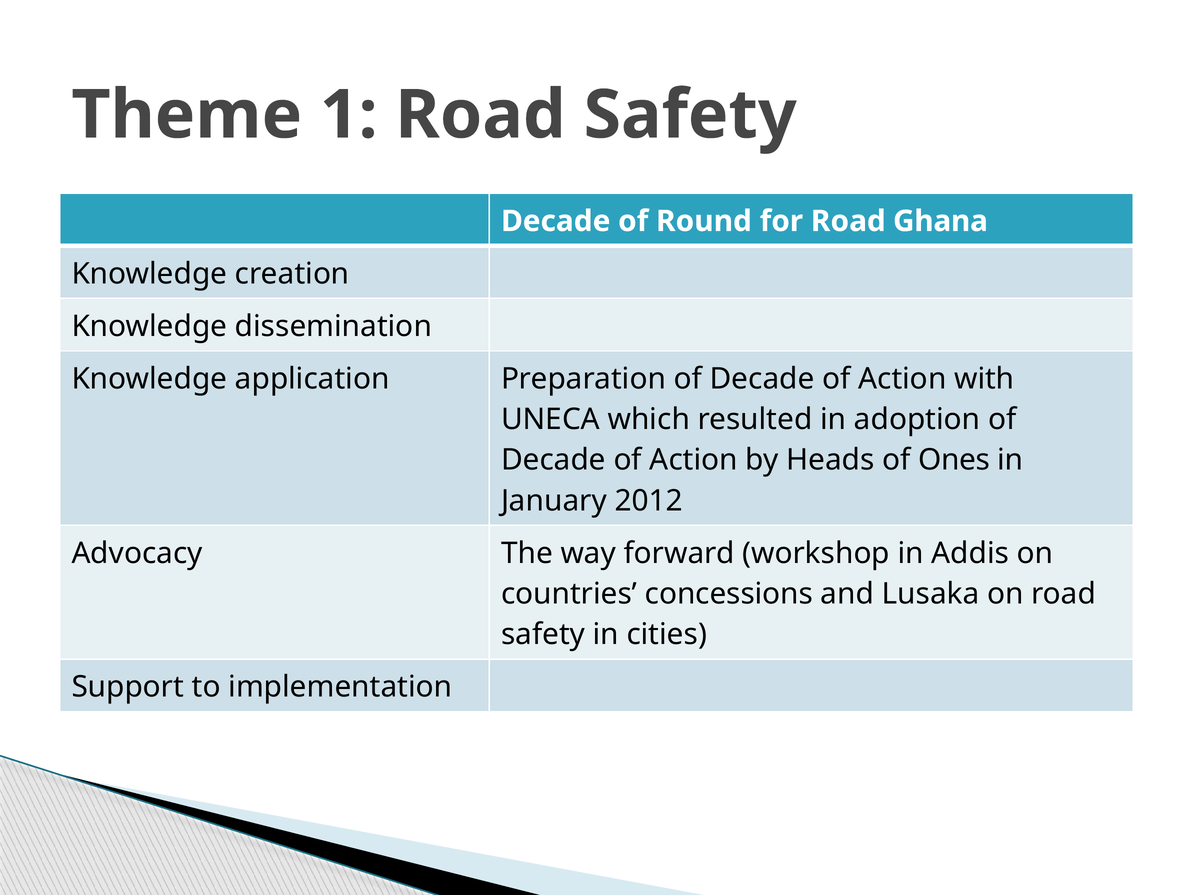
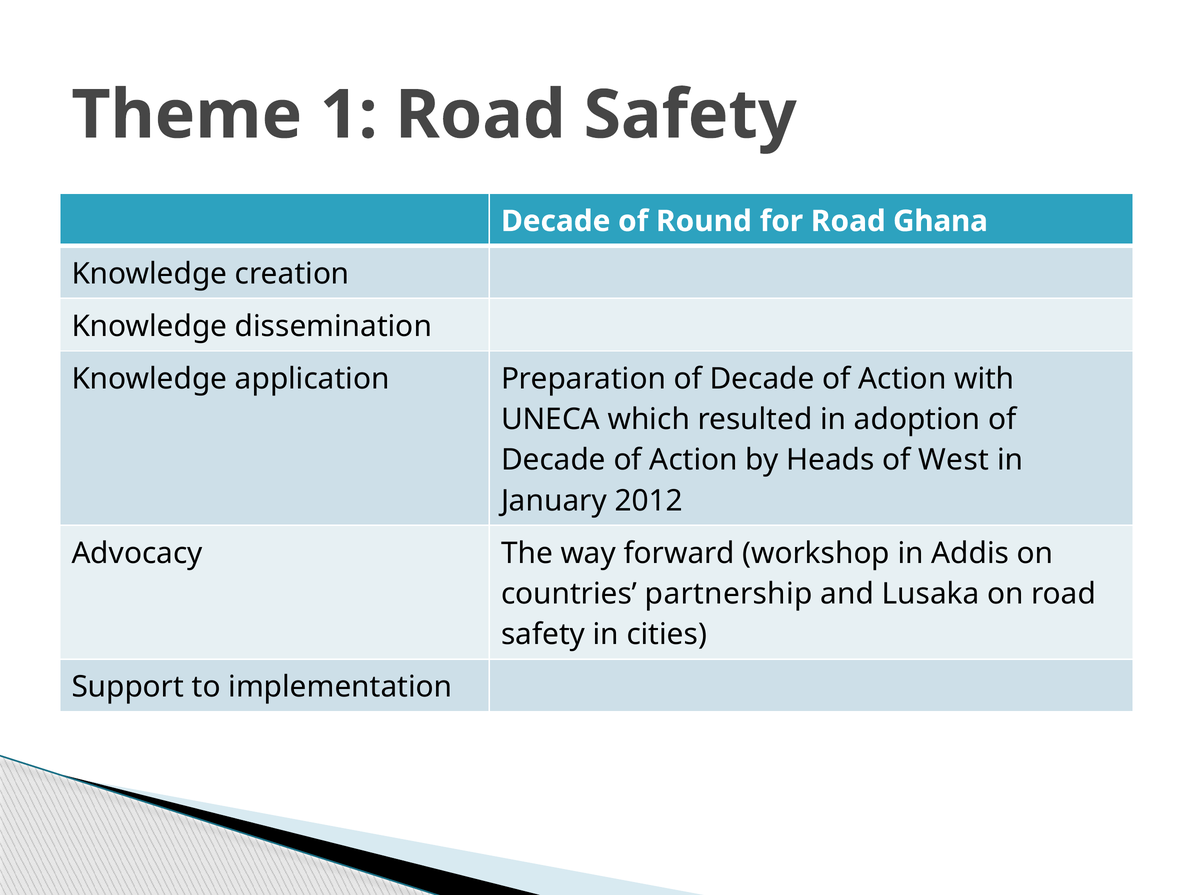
Ones: Ones -> West (954, 460)
concessions: concessions -> partnership (729, 594)
